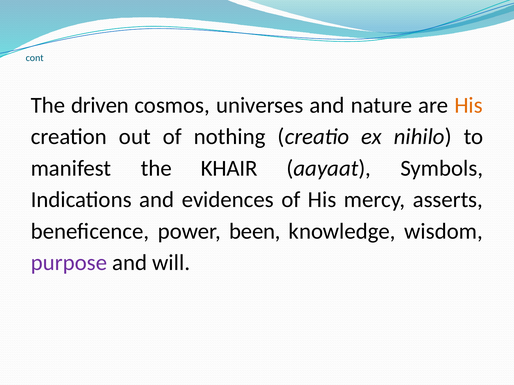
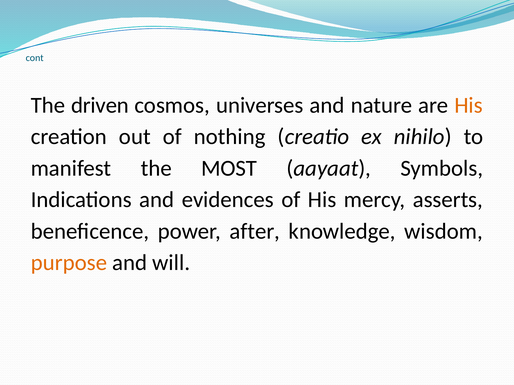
KHAIR: KHAIR -> MOST (229, 168)
been: been -> after (255, 232)
purpose colour: purple -> orange (69, 263)
